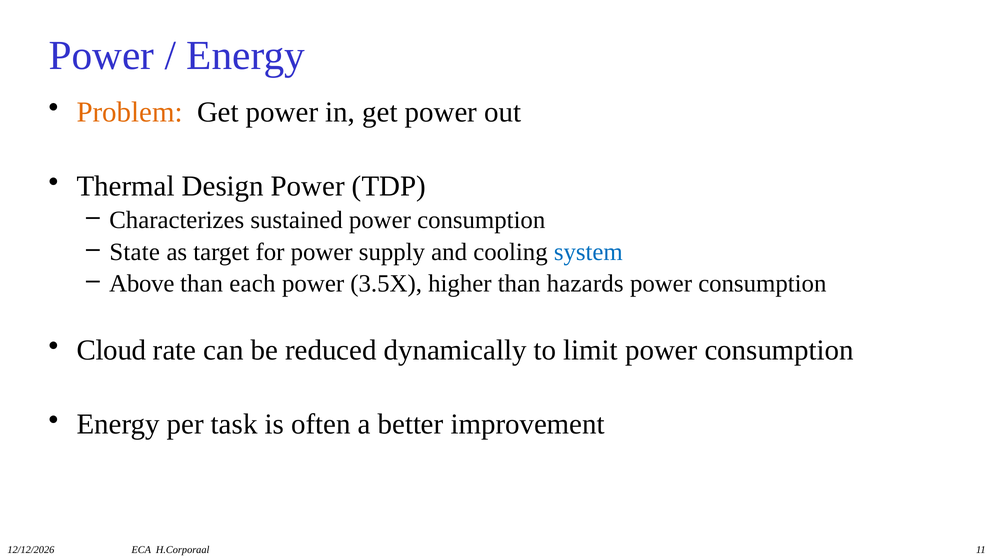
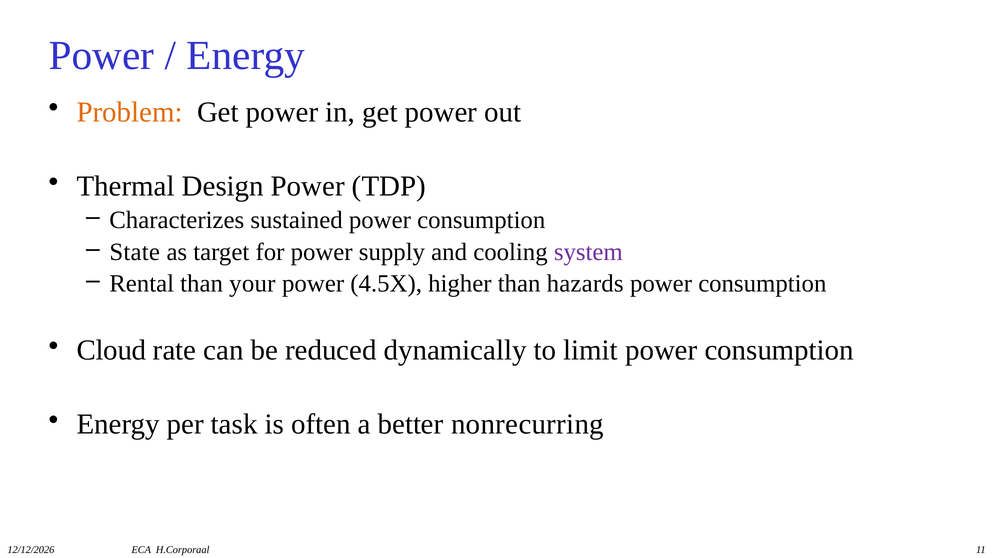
system colour: blue -> purple (588, 252)
Above: Above -> Rental (142, 284)
each: each -> your (252, 284)
3.5X: 3.5X -> 4.5X (386, 284)
improvement: improvement -> nonrecurring (528, 425)
